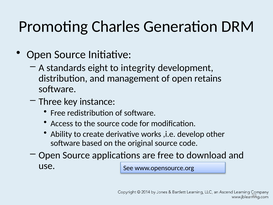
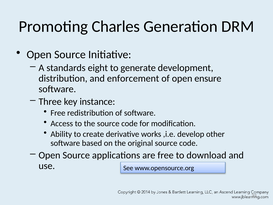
integrity: integrity -> generate (138, 68)
management: management -> enforcement (133, 78)
retains: retains -> ensure (208, 78)
